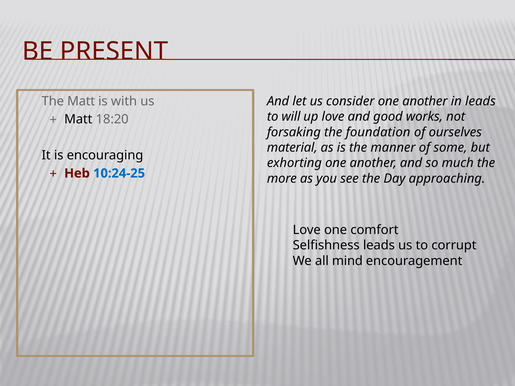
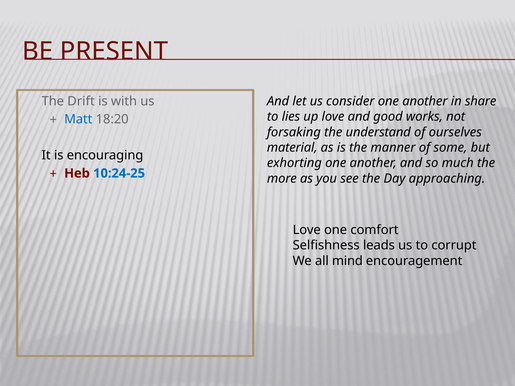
The Matt: Matt -> Drift (81, 101)
in leads: leads -> share (481, 101)
will: will -> lies (291, 117)
Matt colour: black -> blue (78, 119)
foundation: foundation -> understand (378, 132)
